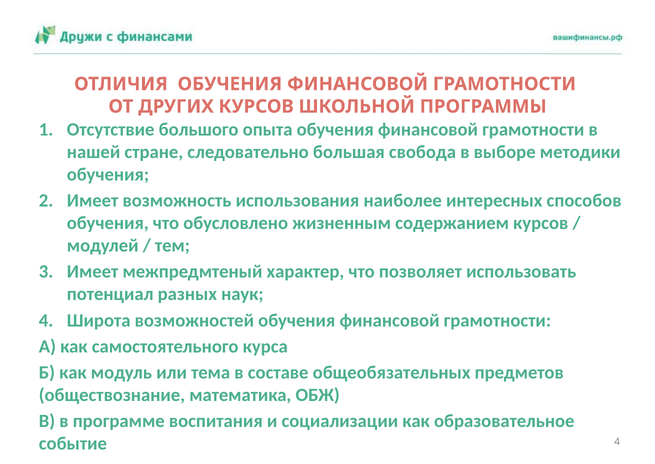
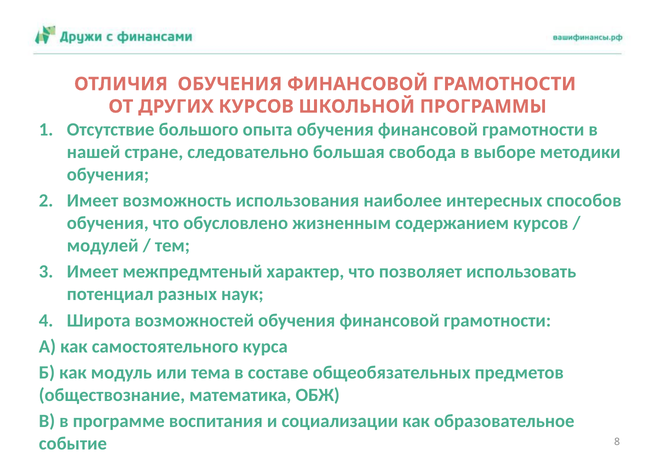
событие 4: 4 -> 8 (617, 442)
